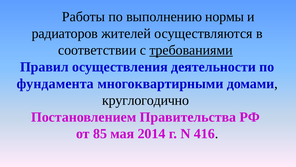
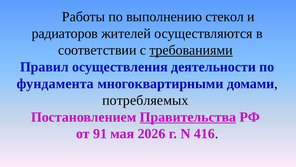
нормы: нормы -> стекол (225, 17)
круглогодично: круглогодично -> потребляемых (145, 100)
Правительства underline: none -> present (188, 117)
85: 85 -> 91 (100, 133)
2014: 2014 -> 2026 (152, 133)
